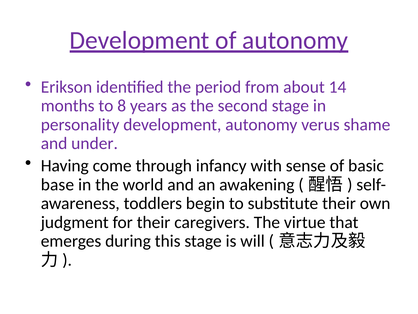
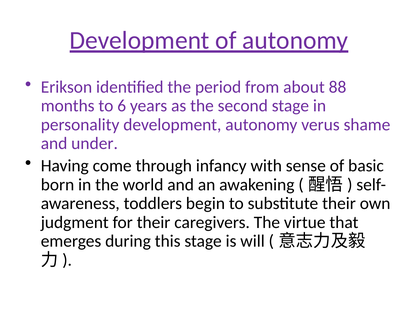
14: 14 -> 88 (338, 87)
8: 8 -> 6 (122, 106)
base: base -> born (57, 184)
